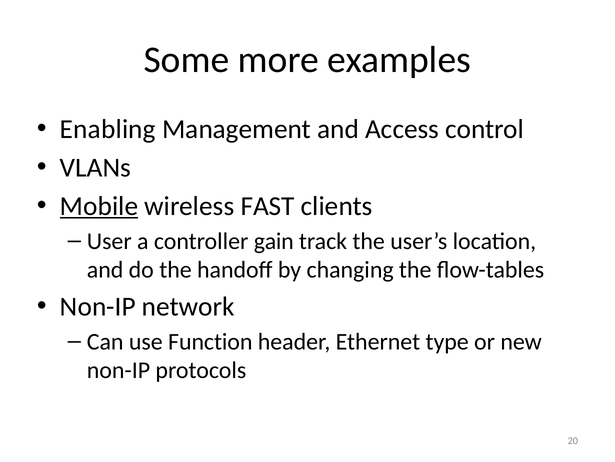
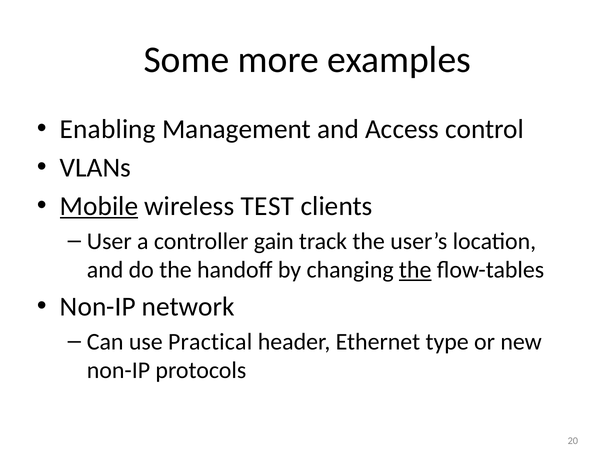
FAST: FAST -> TEST (267, 206)
the underline: none -> present (415, 270)
Function: Function -> Practical (210, 341)
